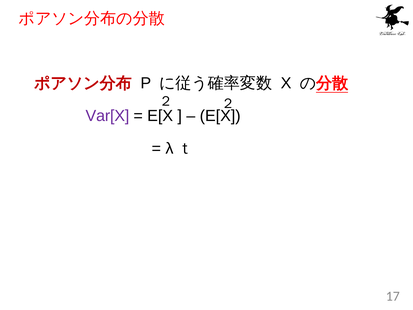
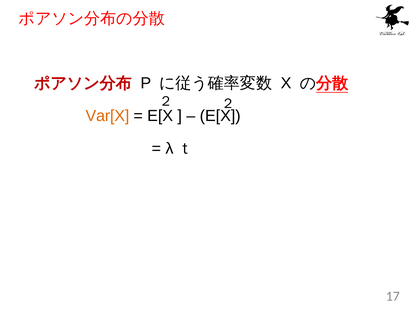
Var[X colour: purple -> orange (107, 116)
